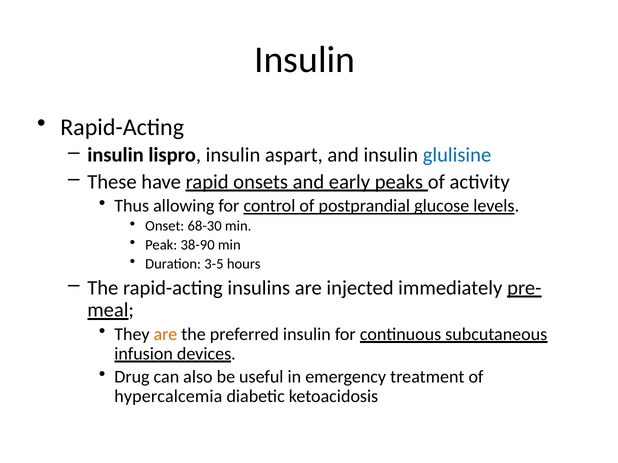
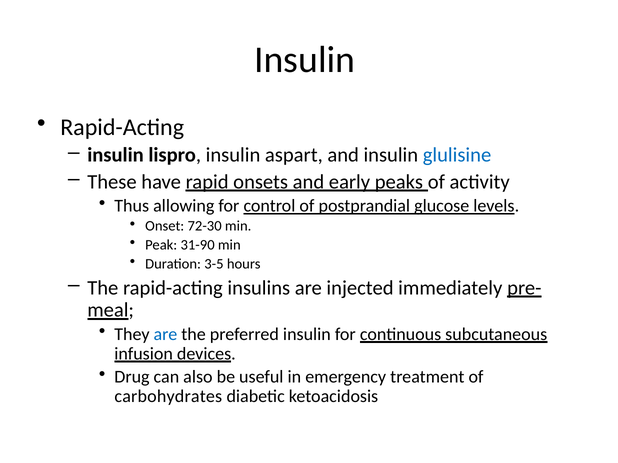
68-30: 68-30 -> 72-30 (205, 226)
38-90: 38-90 -> 31-90 (198, 245)
are colour: orange -> blue (165, 335)
hypercalcemia: hypercalcemia -> carbohydrates (168, 397)
